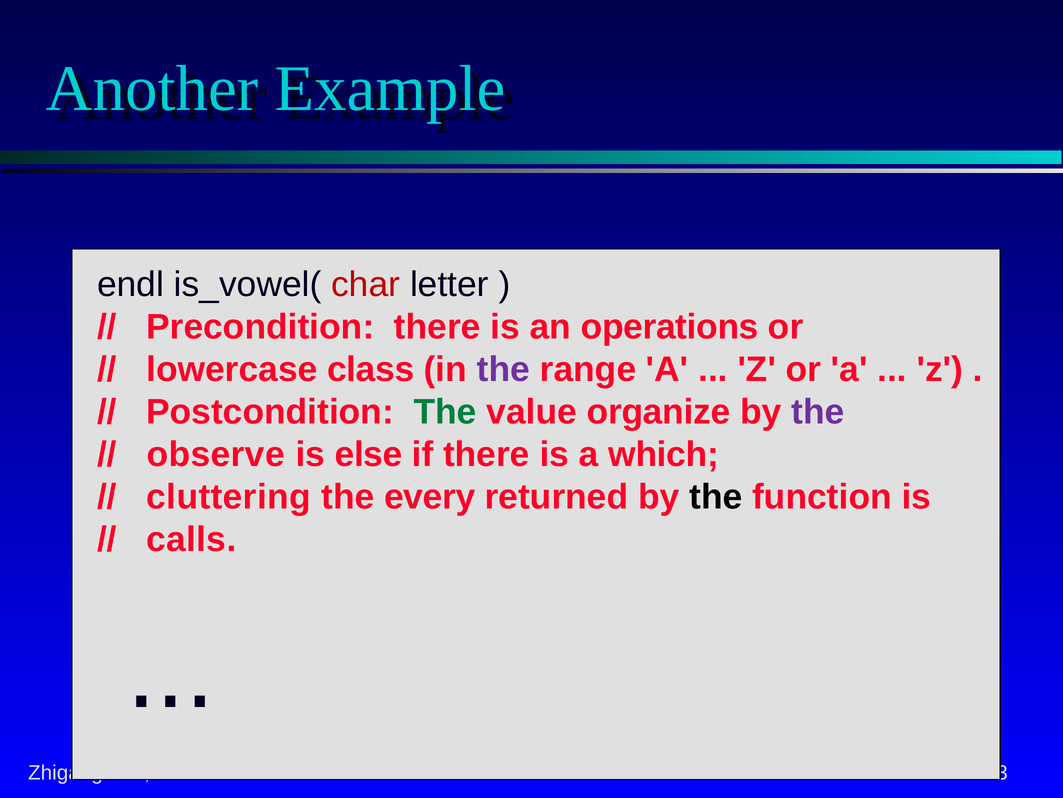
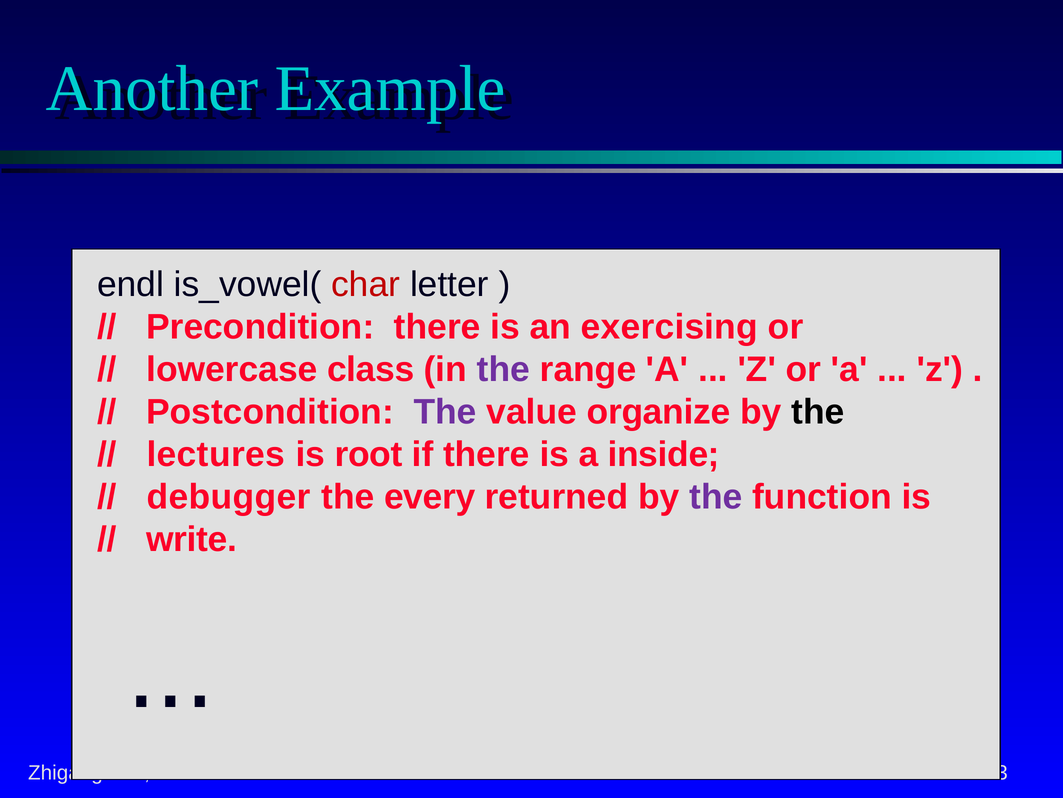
operations: operations -> exercising (669, 327)
The colour: green -> purple (445, 412)
the colour: purple -> black (818, 412)
observe: observe -> lectures (216, 454)
else: else -> root (369, 454)
which: which -> inside (664, 454)
cluttering: cluttering -> debugger (229, 497)
the colour: black -> purple (716, 497)
calls: calls -> write (192, 539)
